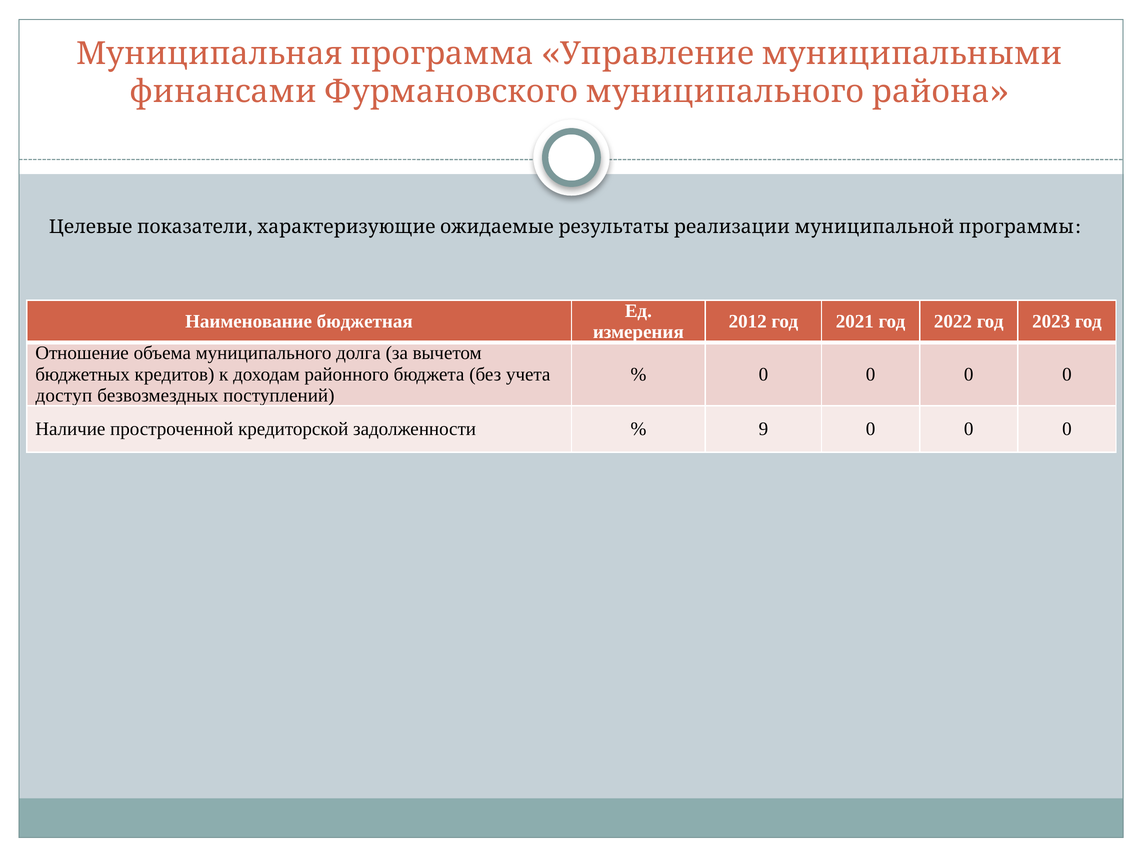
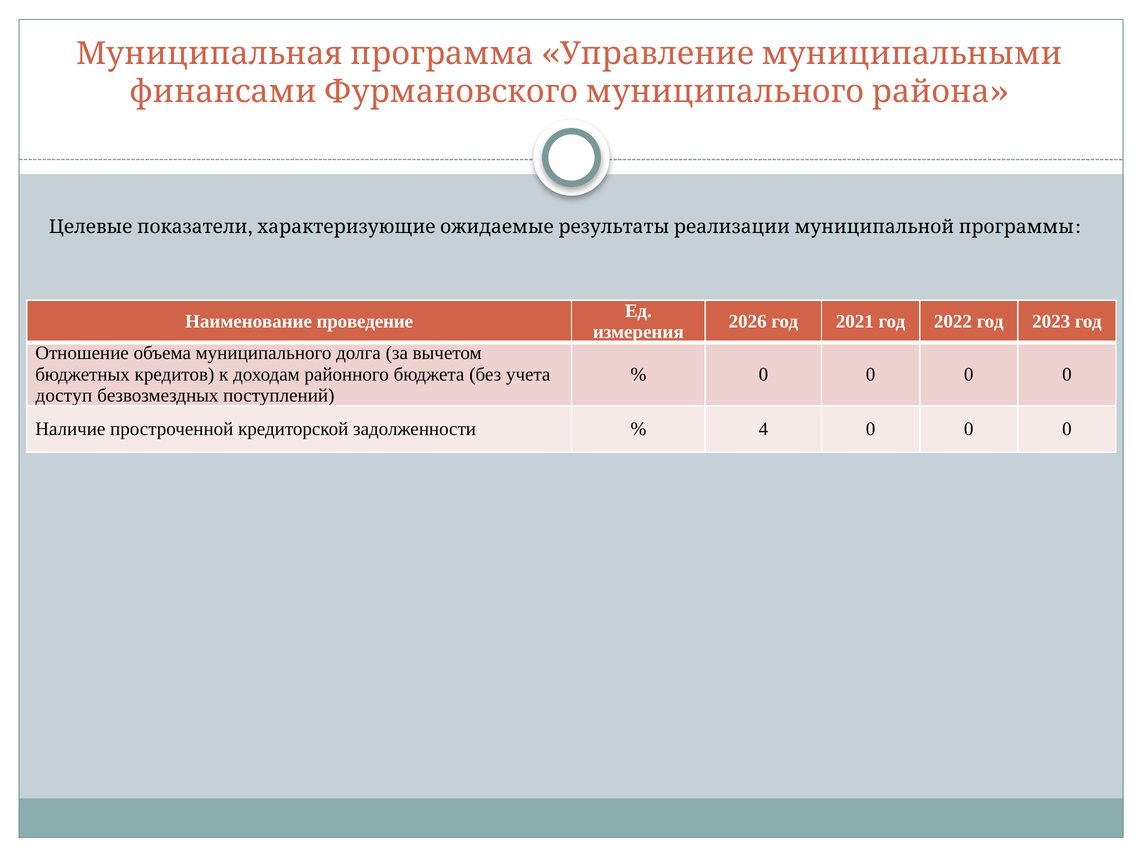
бюджетная: бюджетная -> проведение (365, 321)
2012: 2012 -> 2026 (748, 321)
9: 9 -> 4 (763, 429)
